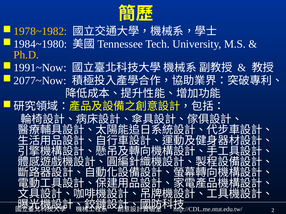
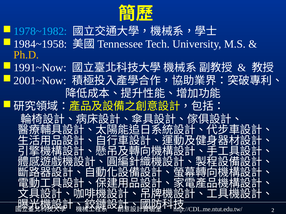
1978~1982 colour: yellow -> light blue (40, 31)
1984~1980: 1984~1980 -> 1984~1958 (40, 44)
2077~Now: 2077~Now -> 2001~Now (40, 81)
